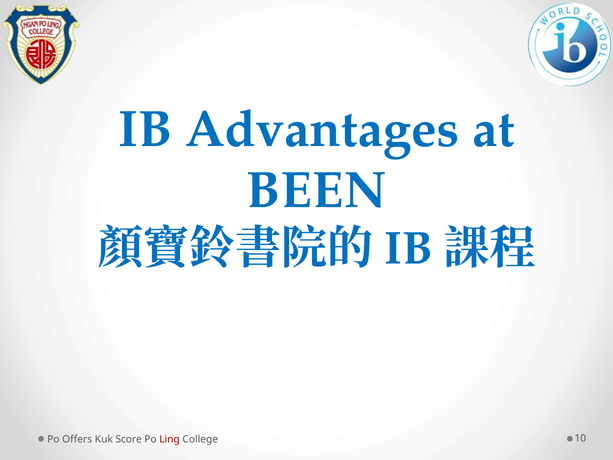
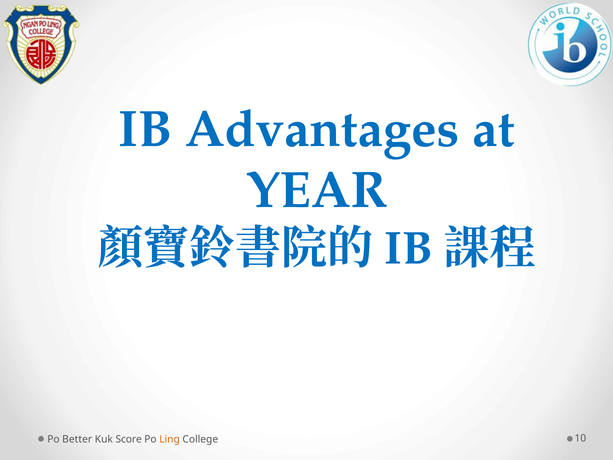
BEEN: BEEN -> YEAR (317, 191)
Offers: Offers -> Better (77, 439)
Ling colour: red -> orange (170, 439)
